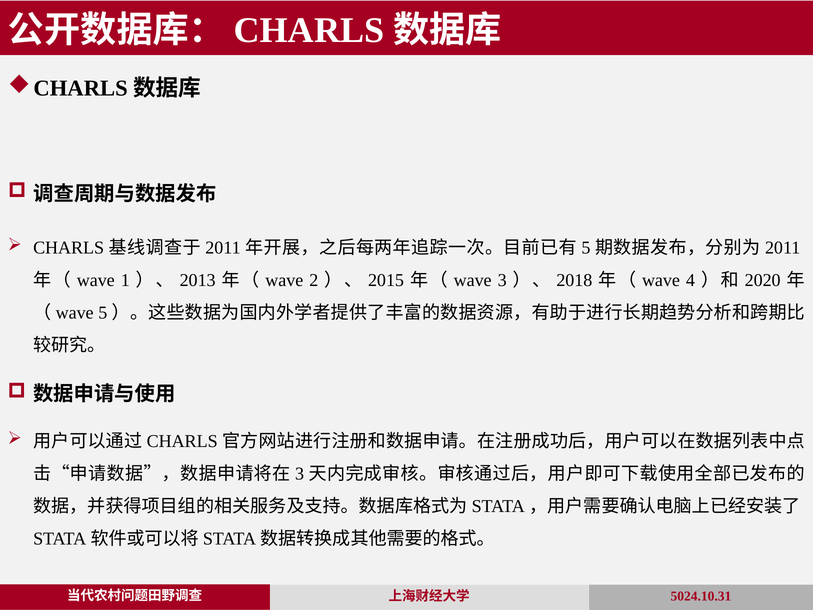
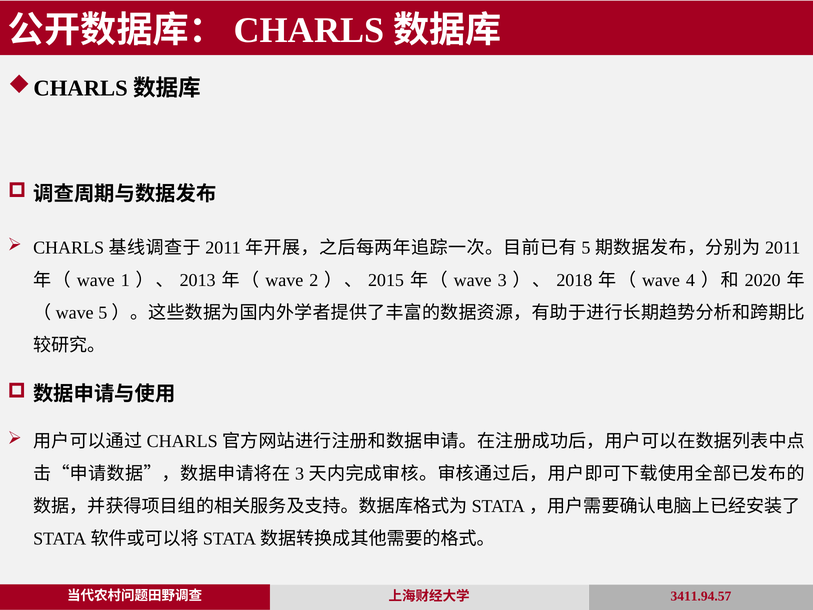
5024.10.31: 5024.10.31 -> 3411.94.57 (701, 596)
